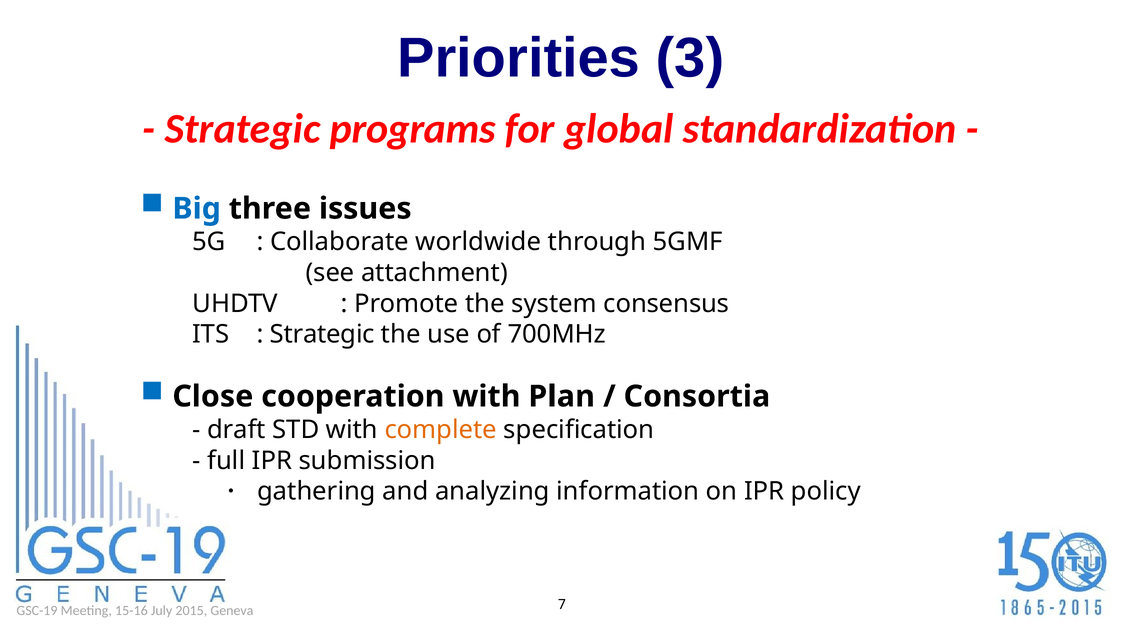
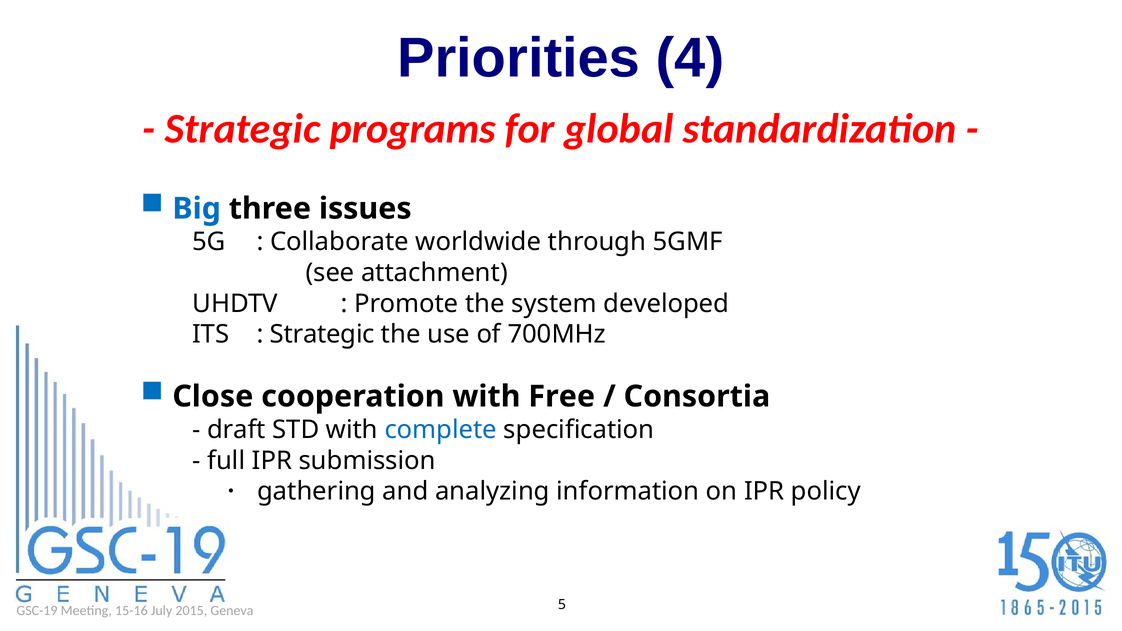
3: 3 -> 4 (690, 58)
consensus: consensus -> developed (666, 304)
Plan: Plan -> Free (562, 397)
complete colour: orange -> blue (441, 430)
7: 7 -> 5 (562, 605)
